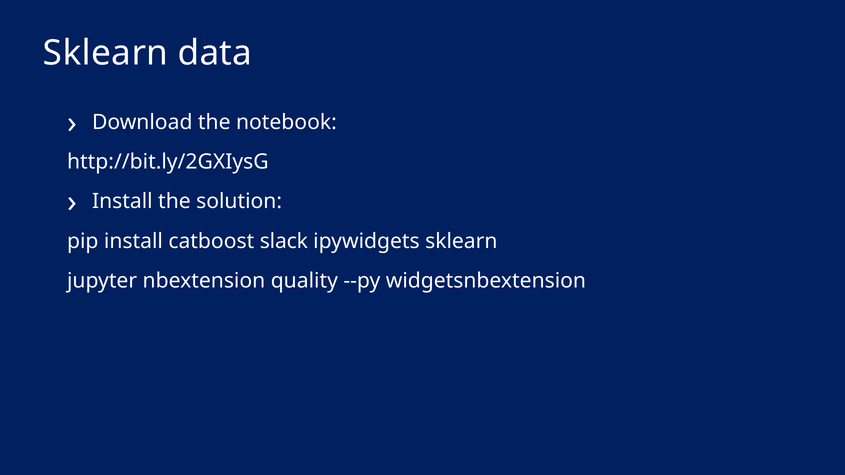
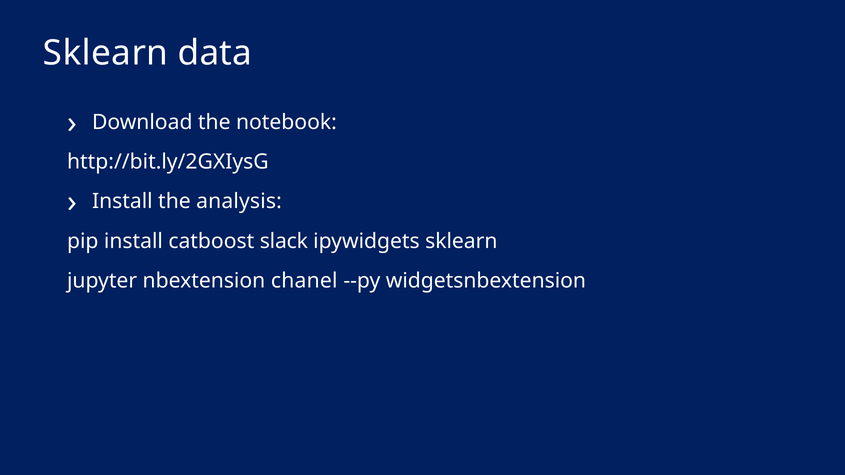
solution: solution -> analysis (239, 202)
quality: quality -> chanel (304, 281)
